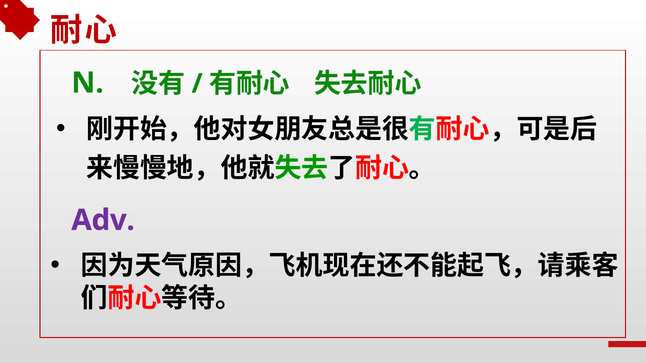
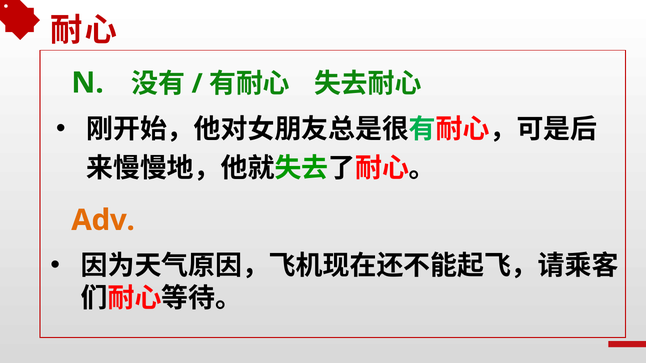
Adv colour: purple -> orange (103, 220)
